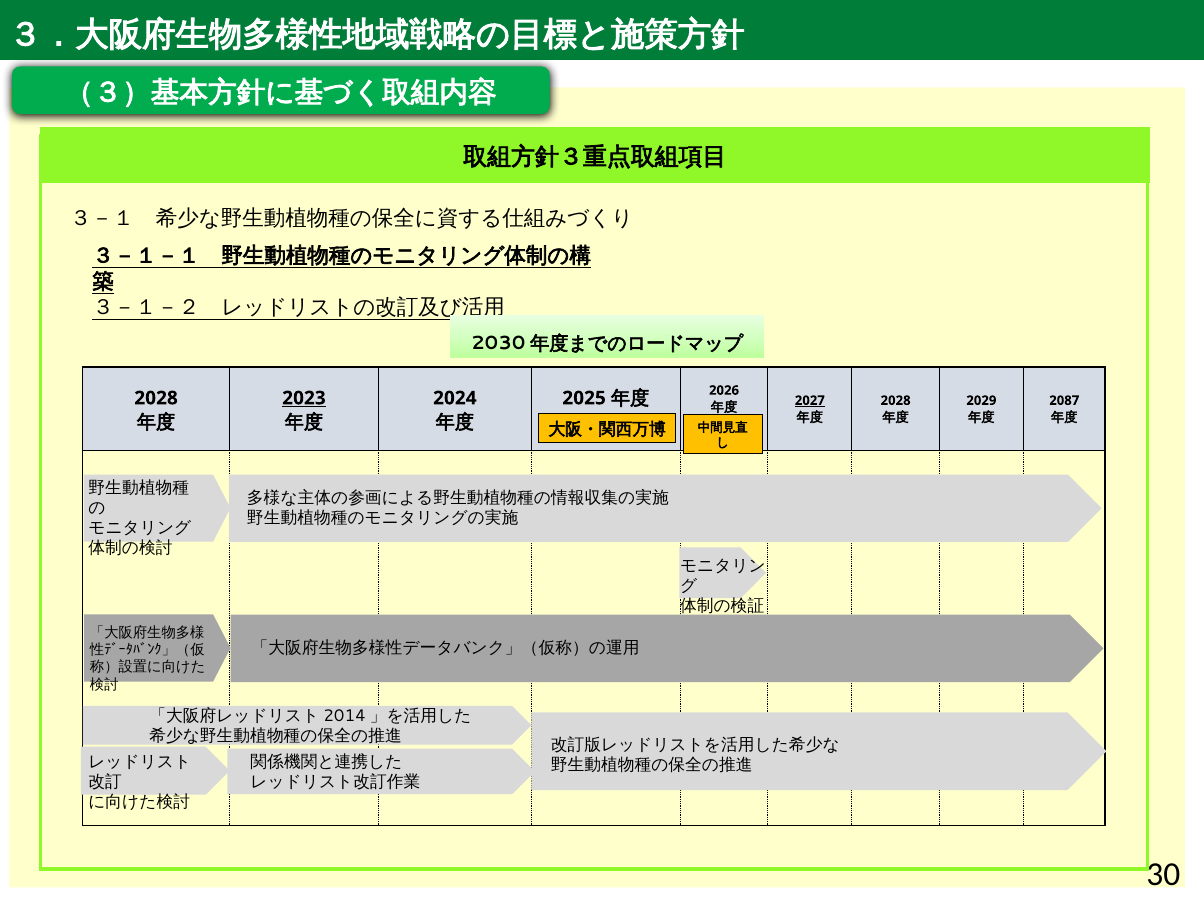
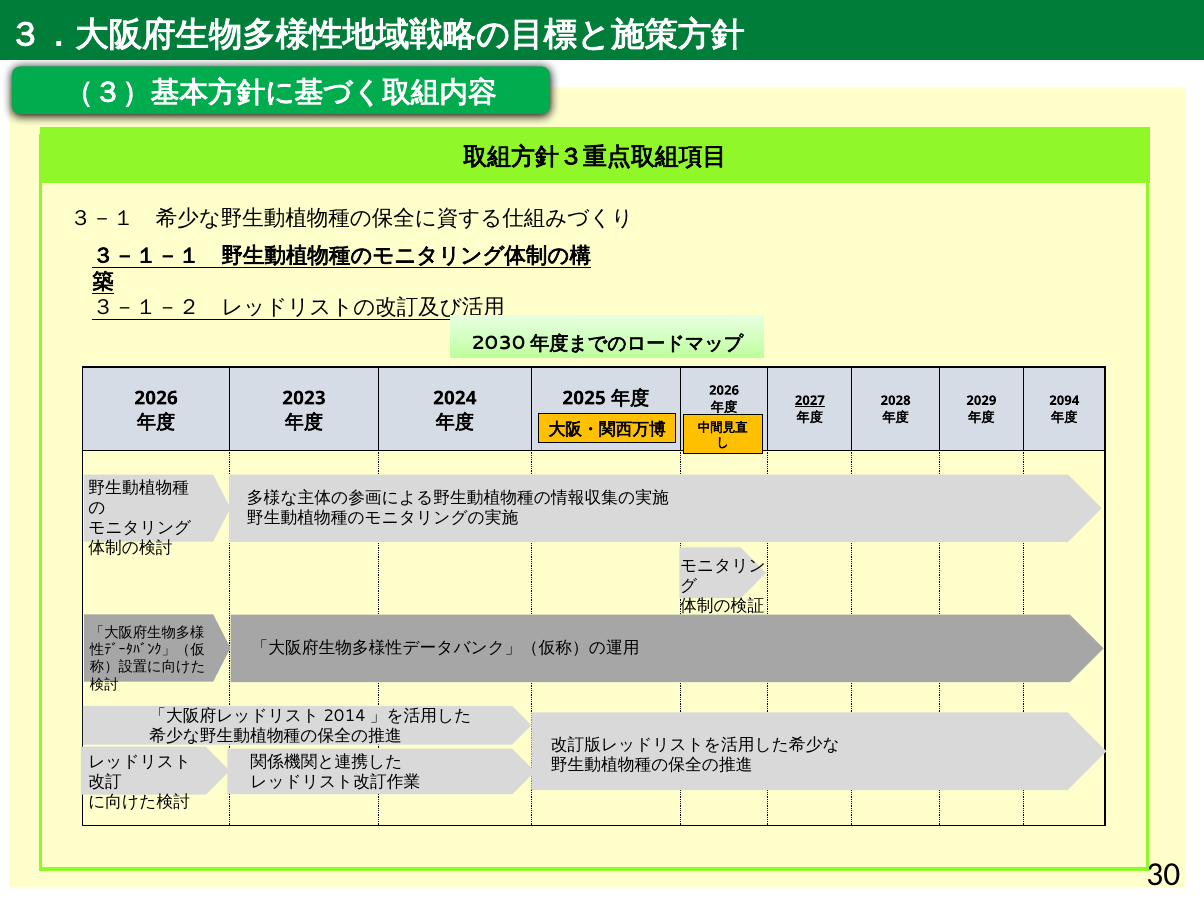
2028: 2028 -> 2026 (156, 398)
2023 underline: present -> none (304, 398)
2087: 2087 -> 2094 (1064, 401)
